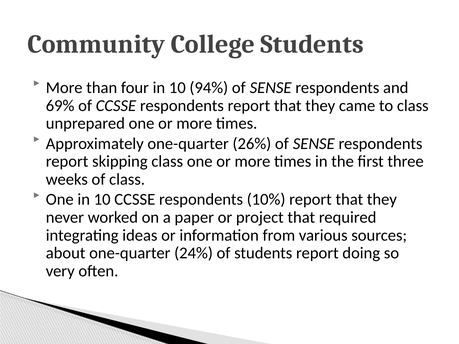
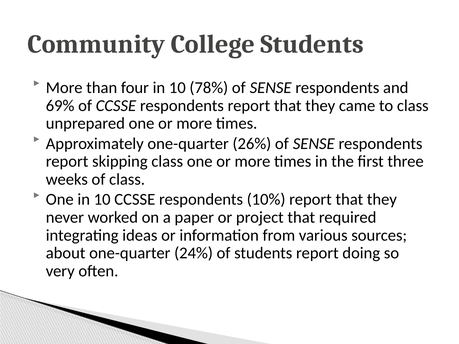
94%: 94% -> 78% (209, 88)
